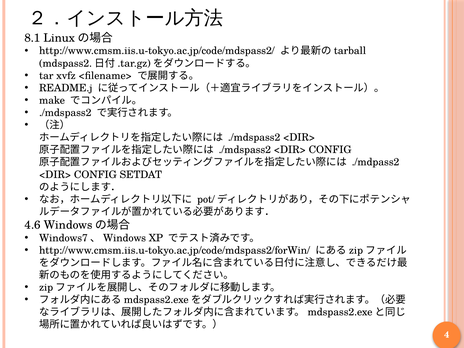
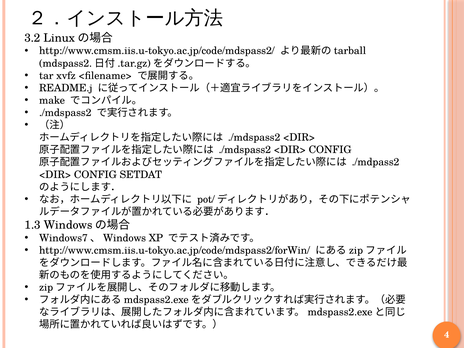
8.1: 8.1 -> 3.2 (32, 38)
4.6: 4.6 -> 1.3 (33, 225)
